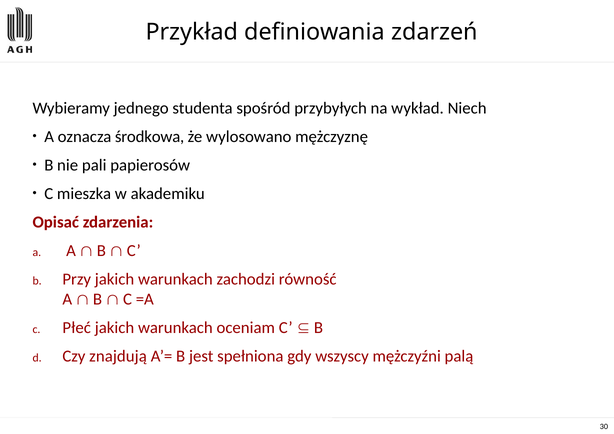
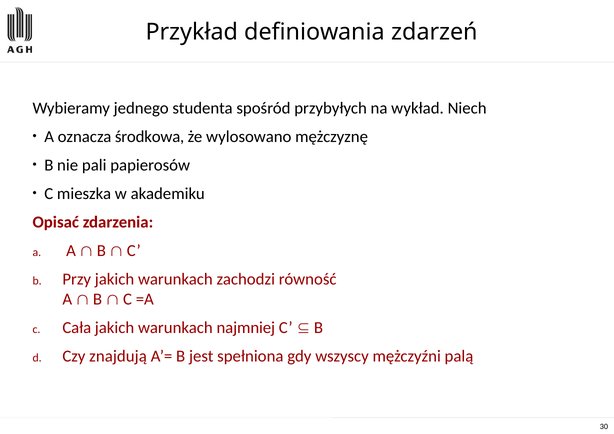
Płeć: Płeć -> Cała (77, 328)
oceniam: oceniam -> najmniej (246, 328)
